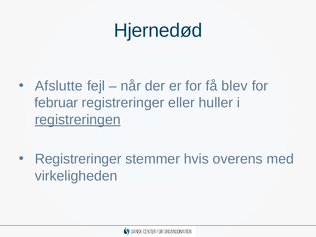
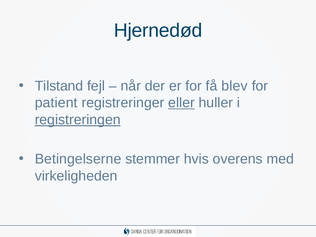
Afslutte: Afslutte -> Tilstand (59, 86)
februar: februar -> patient (56, 103)
eller underline: none -> present (182, 103)
Registreringer: Registreringer -> Betingelserne (78, 159)
